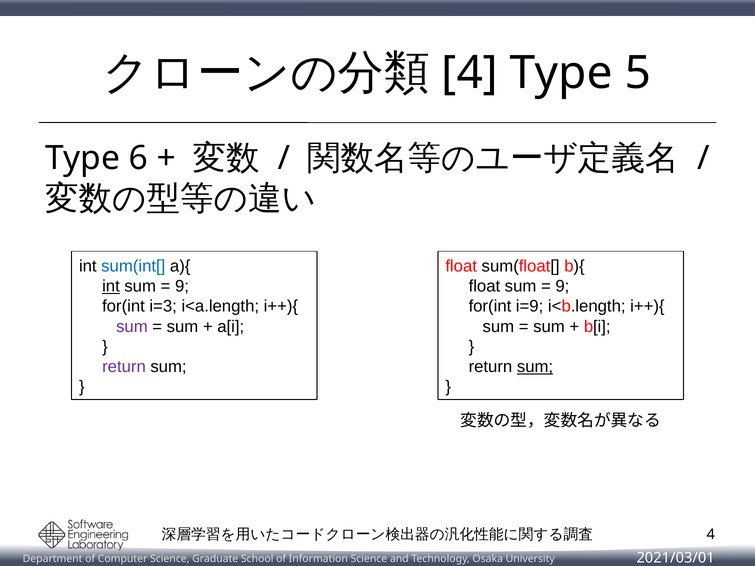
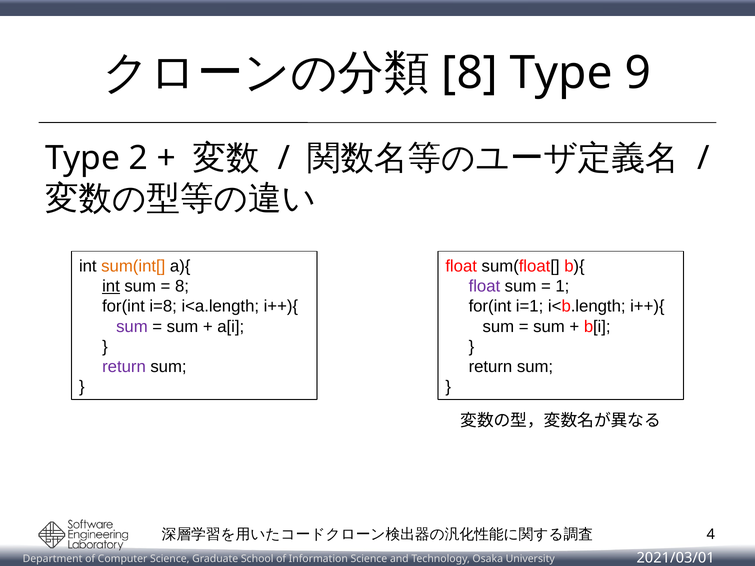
4: 4 -> 8 (470, 73)
5: 5 -> 9 (638, 73)
6: 6 -> 2 (138, 158)
sum(int[ colour: blue -> orange (133, 266)
9: 9 -> 8 (182, 286)
float colour: black -> purple (484, 286)
9: 9 -> 1 (562, 286)
i=3: i=3 -> i=8 (163, 307)
i=9: i=9 -> i=1 (530, 307)
sum underline: present -> none (535, 367)
